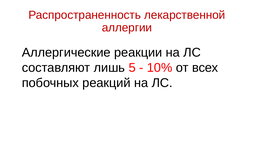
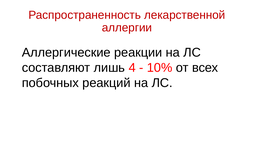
5: 5 -> 4 (132, 68)
